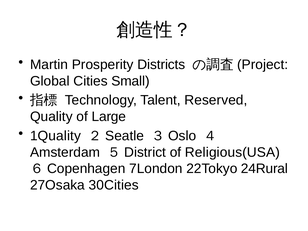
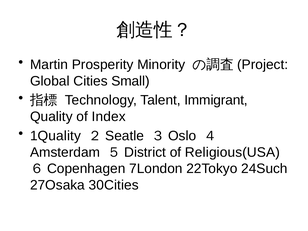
Districts: Districts -> Minority (161, 65)
Reserved: Reserved -> Immigrant (216, 100)
Large: Large -> Index (109, 117)
24Rural: 24Rural -> 24Such (264, 169)
